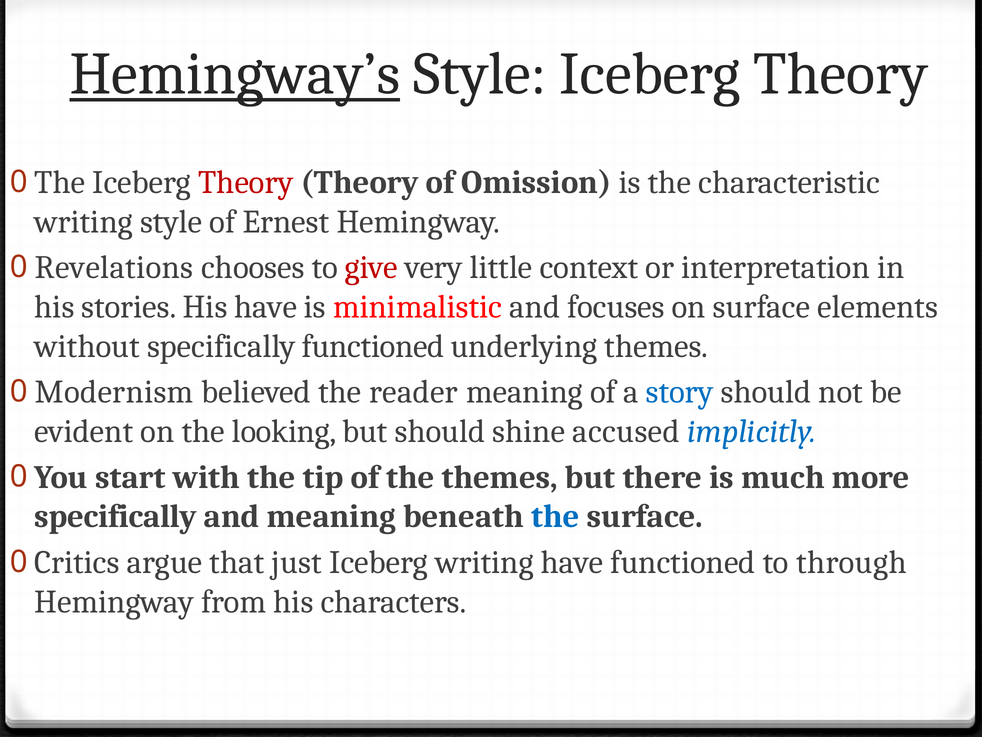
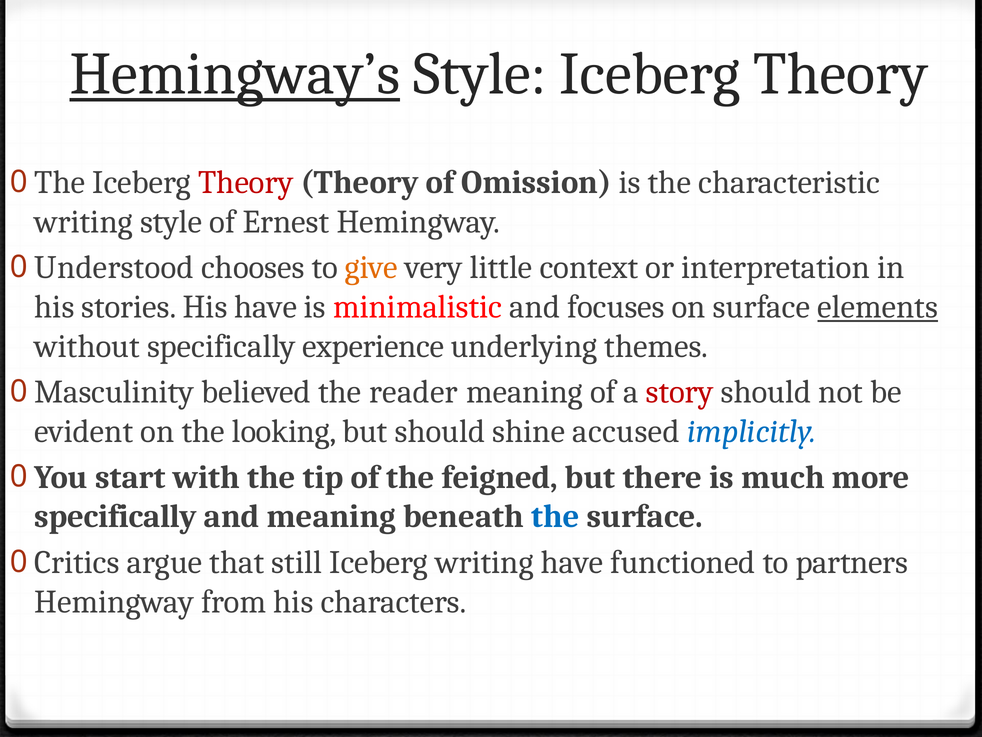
Revelations: Revelations -> Understood (114, 267)
give colour: red -> orange (371, 267)
elements underline: none -> present (878, 307)
specifically functioned: functioned -> experience (373, 346)
Modernism: Modernism -> Masculinity (114, 392)
story colour: blue -> red (680, 392)
the themes: themes -> feigned (500, 477)
just: just -> still (297, 562)
through: through -> partners (852, 562)
